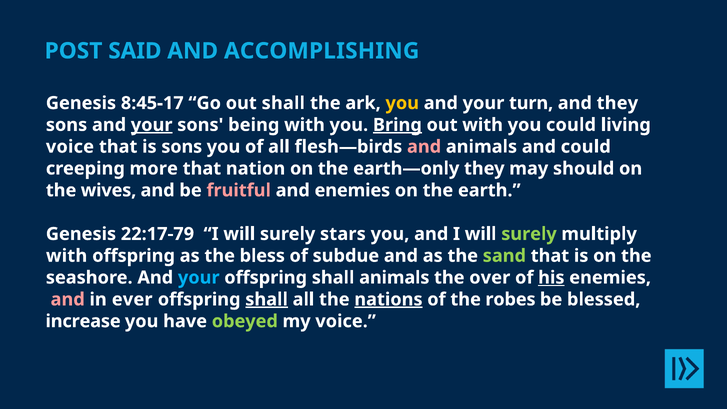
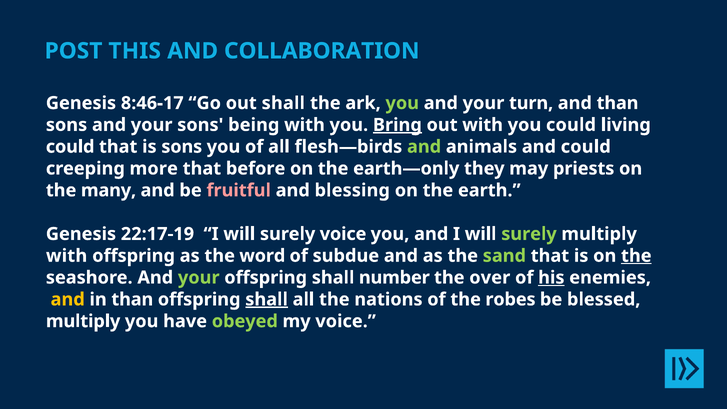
SAID: SAID -> THIS (135, 51)
ACCOMPLISHING: ACCOMPLISHING -> COLLABORATION (322, 51)
8:45-17: 8:45-17 -> 8:46-17 (152, 103)
you colour: yellow -> light green (402, 103)
and they: they -> than (618, 103)
your underline: present -> none (152, 125)
voice: voice -> could (70, 147)
and colour: pink -> light green (424, 147)
nation: nation -> before (256, 169)
should: should -> priests (584, 169)
wives: wives -> many (109, 190)
and enemies: enemies -> blessing (352, 190)
22:17-79: 22:17-79 -> 22:17-19 (157, 234)
surely stars: stars -> voice (343, 234)
bless: bless -> word (262, 256)
the underline: none -> present (636, 256)
your colour: light blue -> light green (199, 278)
shall animals: animals -> number (394, 278)
and colour: pink -> yellow (68, 299)
in ever: ever -> than (132, 299)
nations underline: present -> none (388, 299)
increase: increase -> multiply (83, 321)
